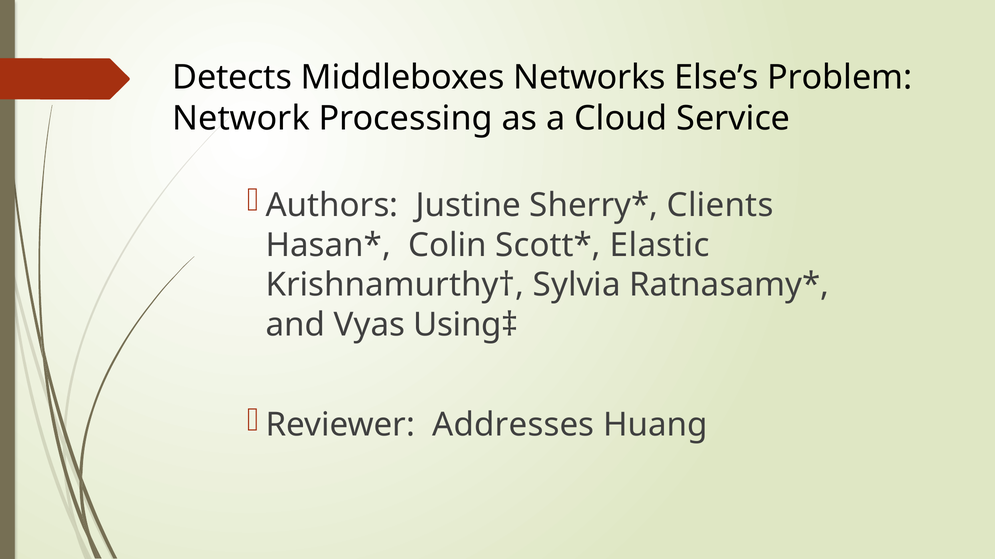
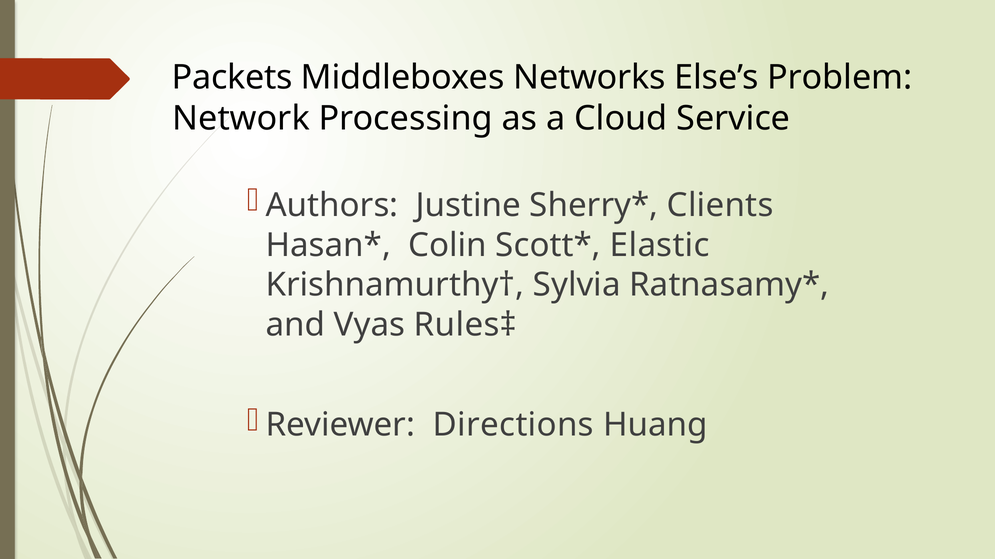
Detects: Detects -> Packets (232, 78)
Using‡: Using‡ -> Rules‡ (465, 325)
Addresses: Addresses -> Directions (513, 425)
